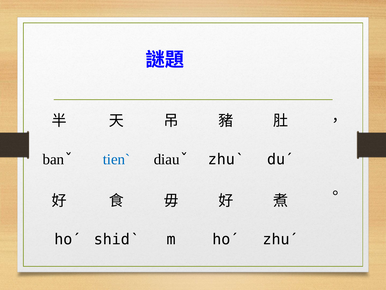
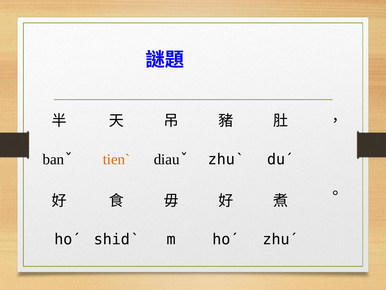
tienˋ colour: blue -> orange (116, 159)
